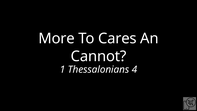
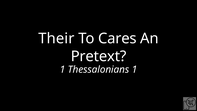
More: More -> Their (56, 38)
Cannot: Cannot -> Pretext (99, 56)
Thessalonians 4: 4 -> 1 (134, 69)
